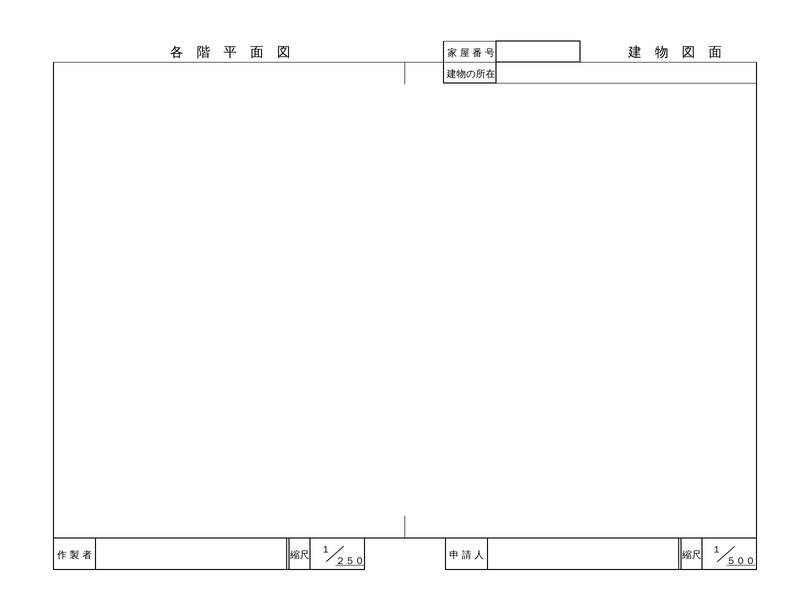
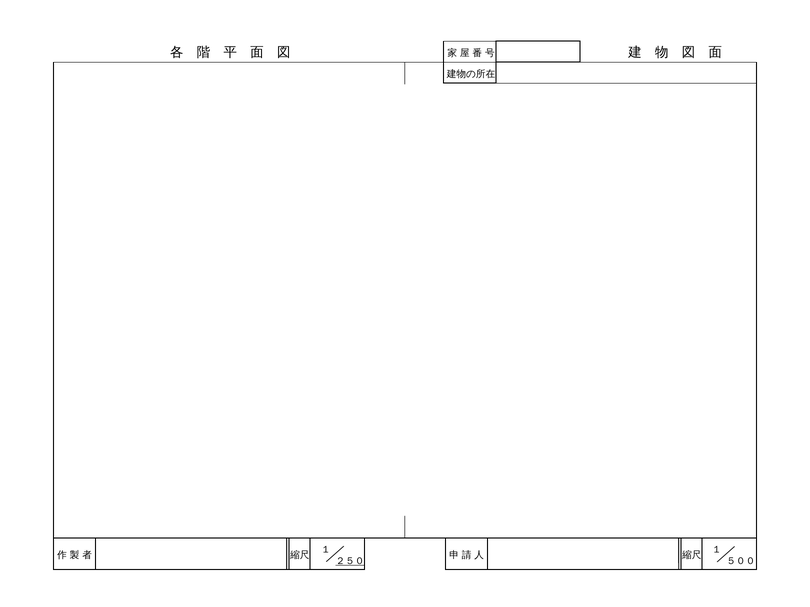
５００ underline: present -> none (741, 562)
